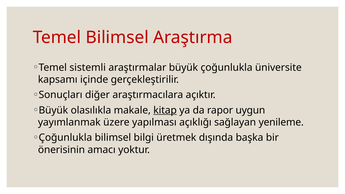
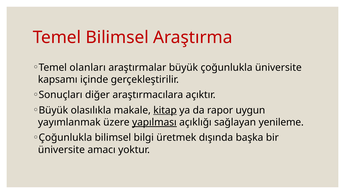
sistemli: sistemli -> olanları (88, 68)
yapılması underline: none -> present (154, 122)
önerisinin: önerisinin -> üniversite (61, 150)
